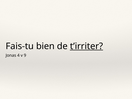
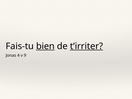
bien underline: none -> present (45, 46)
